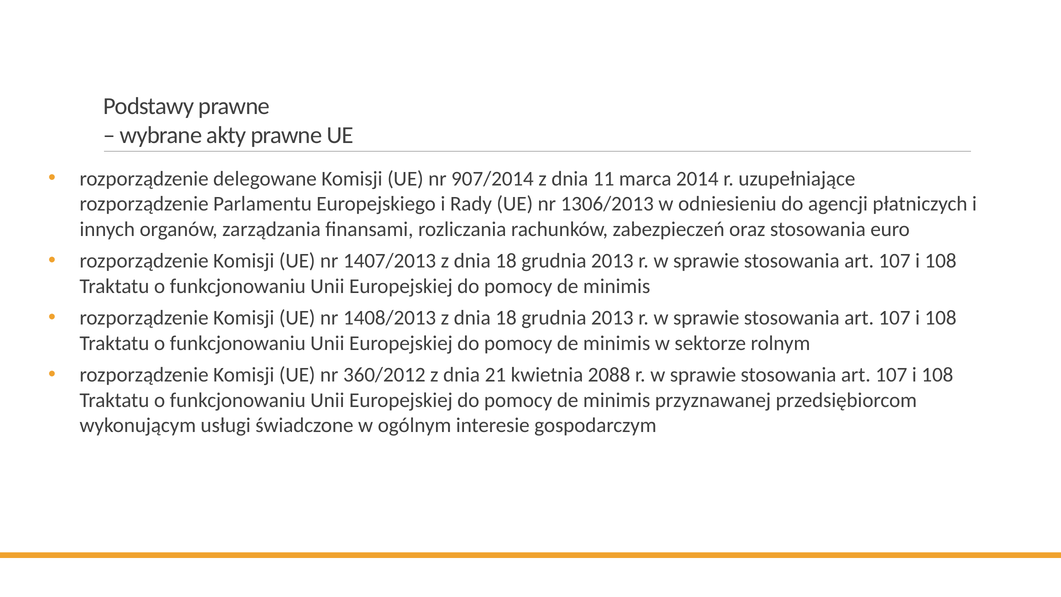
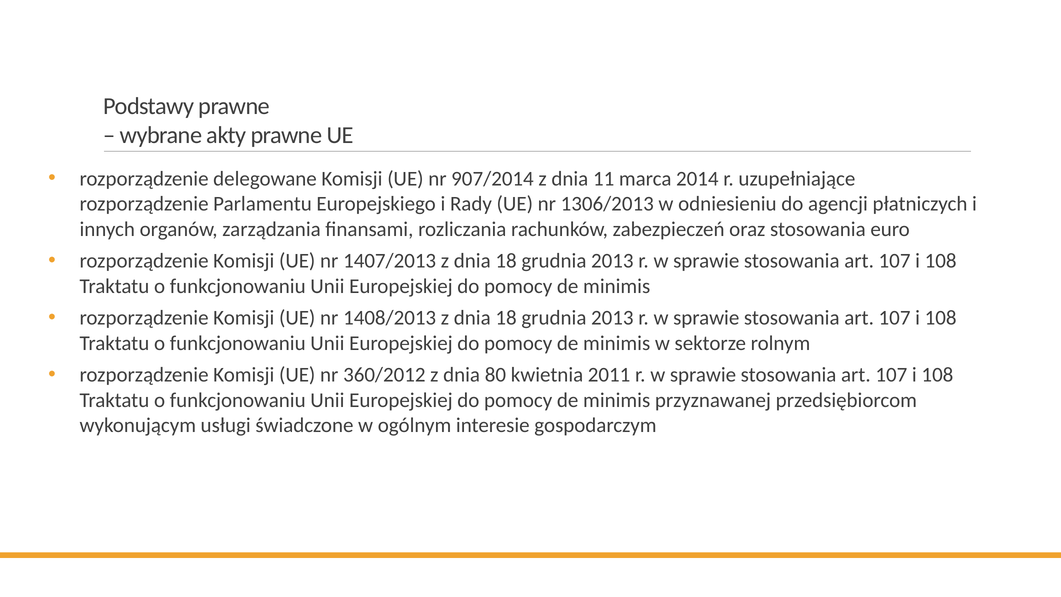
21: 21 -> 80 (495, 375)
2088: 2088 -> 2011 (609, 375)
